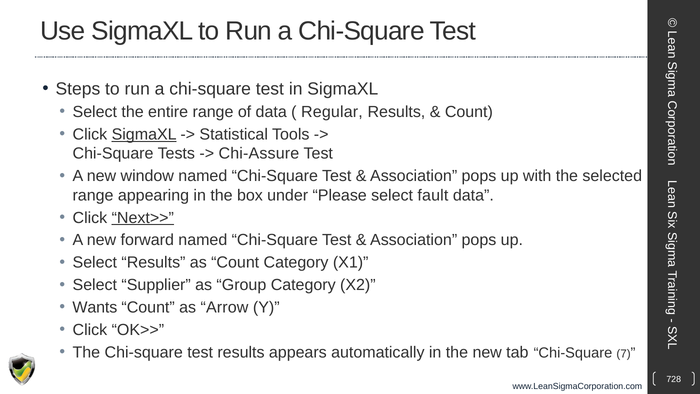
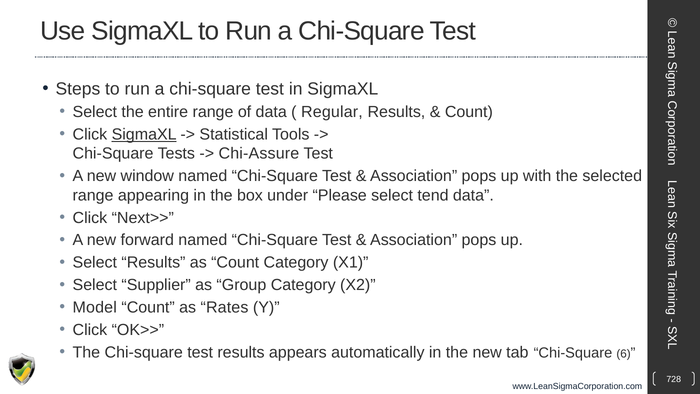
fault: fault -> tend (433, 195)
Next>> underline: present -> none (143, 218)
Wants: Wants -> Model (95, 307)
Arrow: Arrow -> Rates (224, 307)
7: 7 -> 6 (624, 354)
